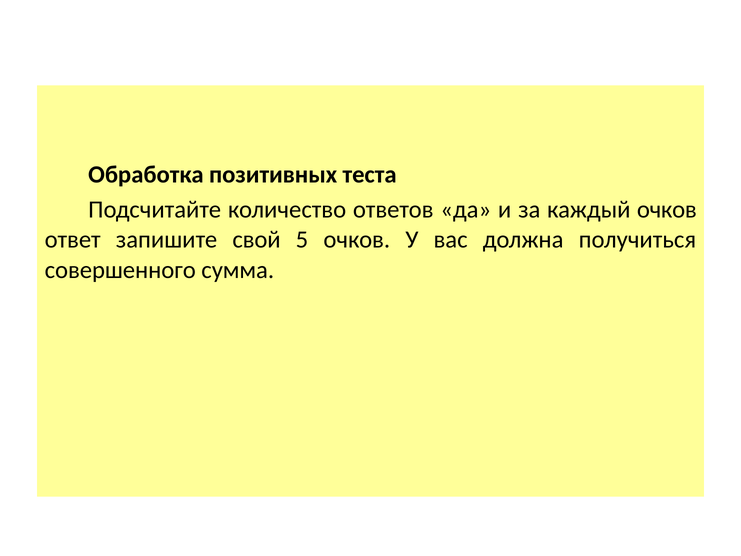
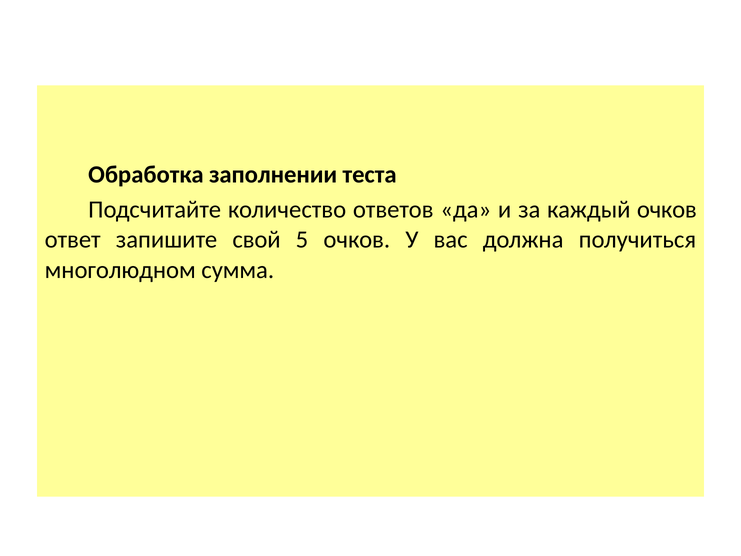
позитивных: позитивных -> заполнении (273, 174)
совершенного: совершенного -> многолюдном (120, 270)
